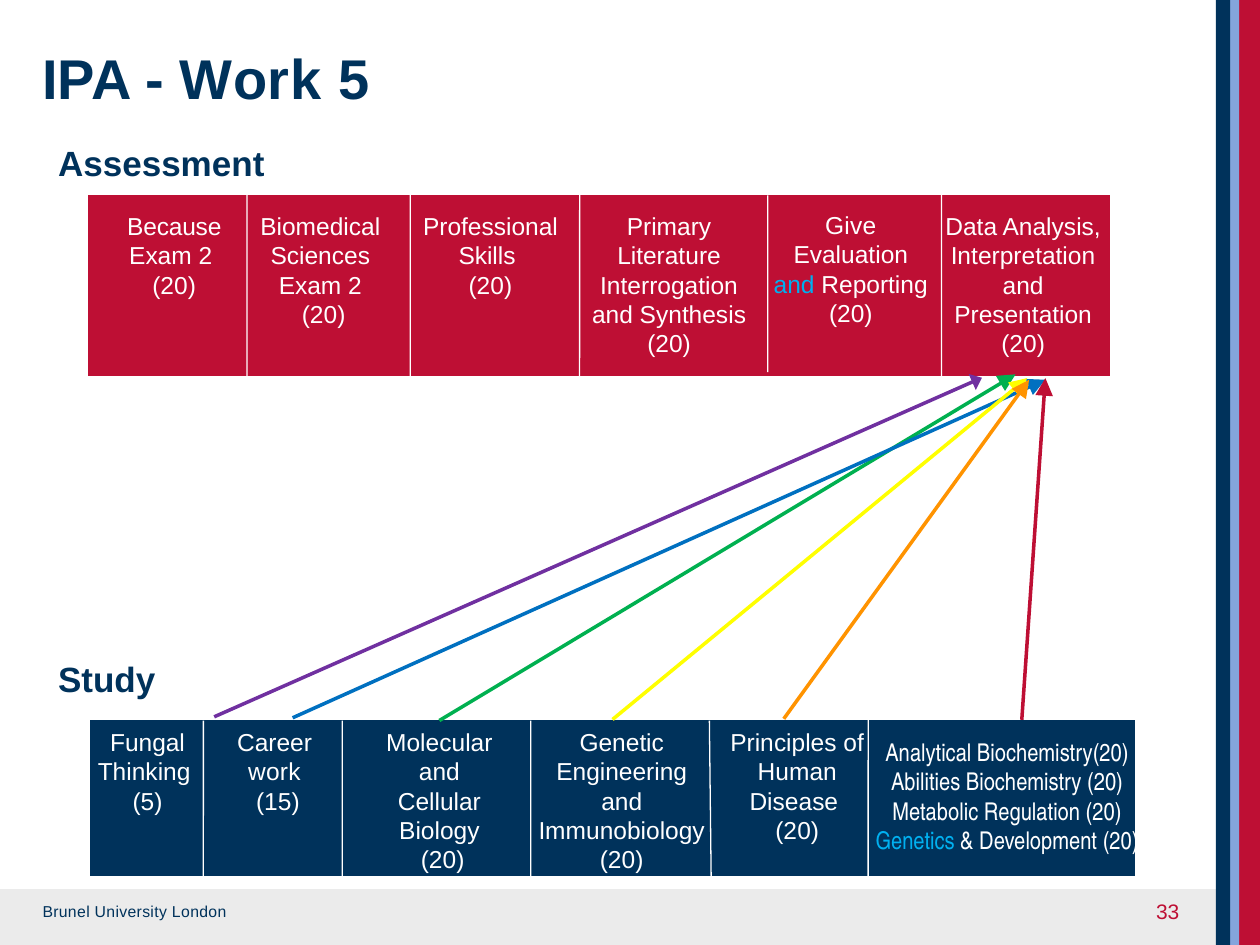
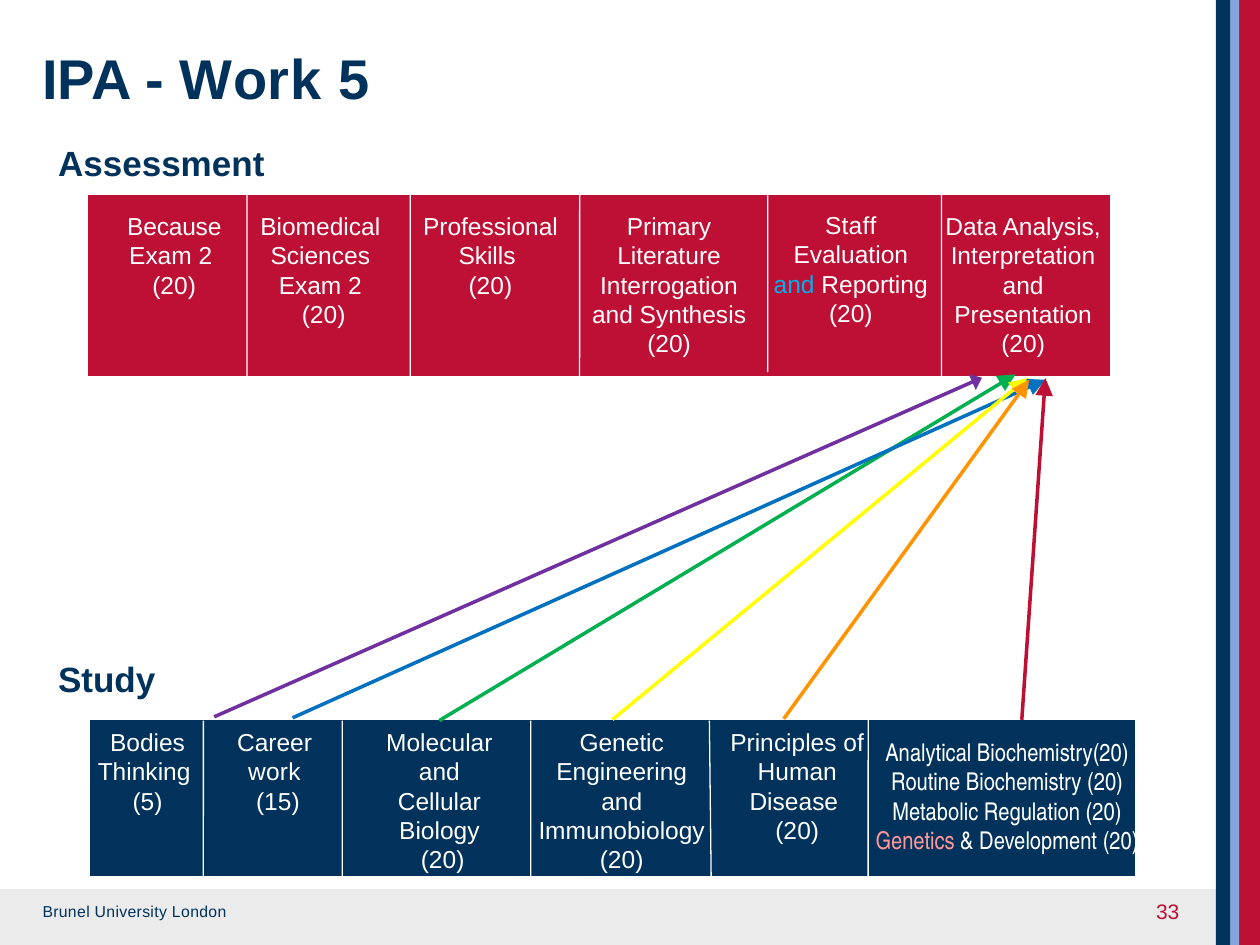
Give: Give -> Staff (851, 226)
Fungal: Fungal -> Bodies (148, 743)
Abilities: Abilities -> Routine (926, 783)
Genetics colour: light blue -> pink (915, 841)
